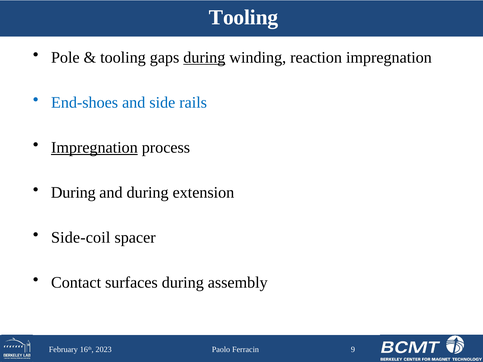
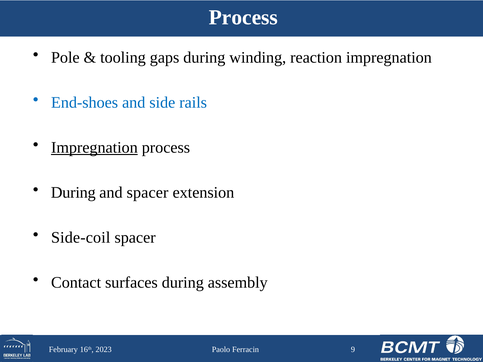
Tooling: Tooling -> Process (243, 18)
during underline: present -> none (204, 57)
and during: during -> spacer (148, 193)
